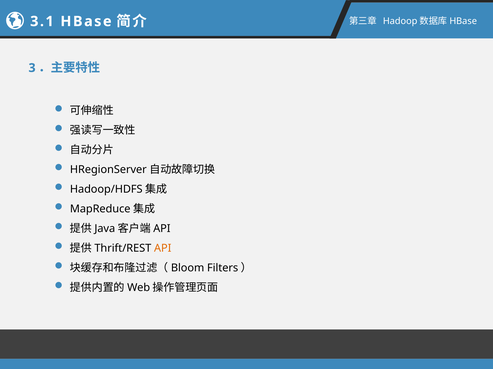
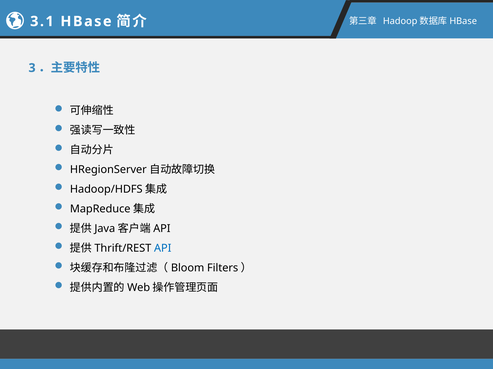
API colour: orange -> blue (163, 249)
